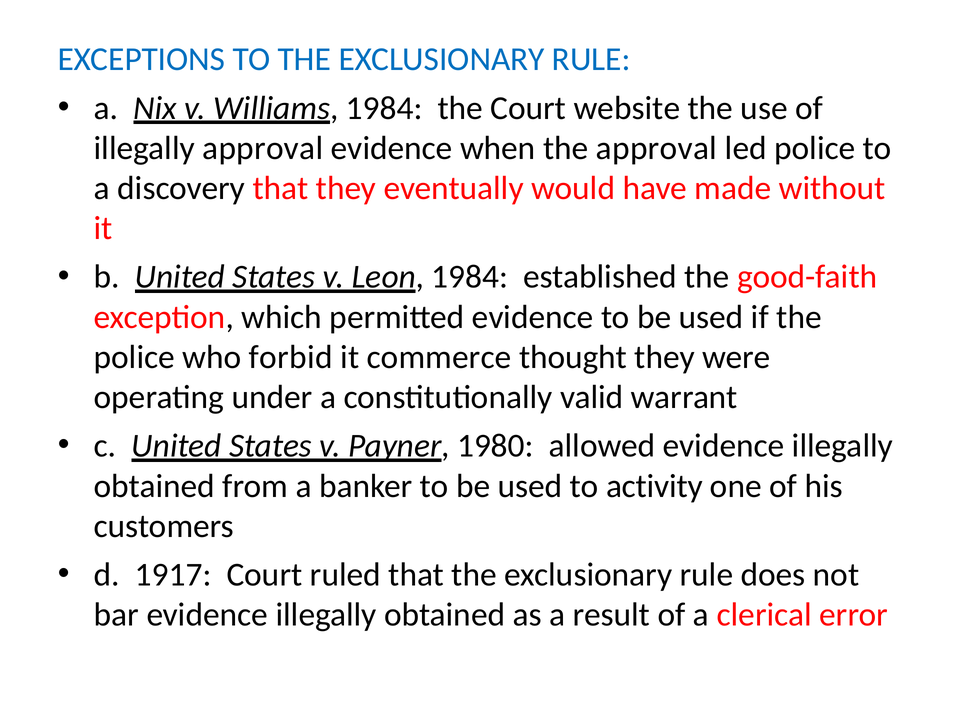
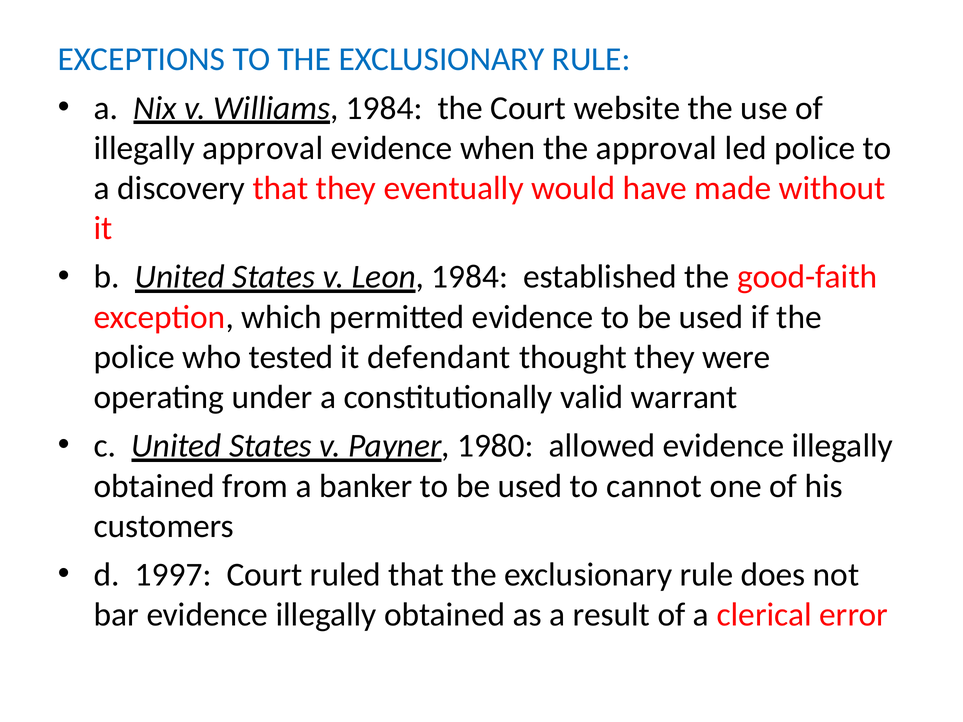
forbid: forbid -> tested (291, 357)
commerce: commerce -> defendant (439, 357)
activity: activity -> cannot (654, 486)
1917: 1917 -> 1997 (173, 575)
